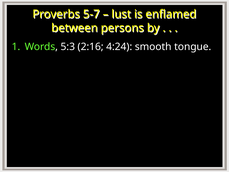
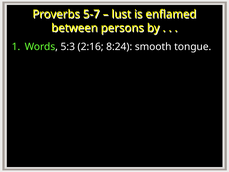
4:24: 4:24 -> 8:24 (119, 47)
